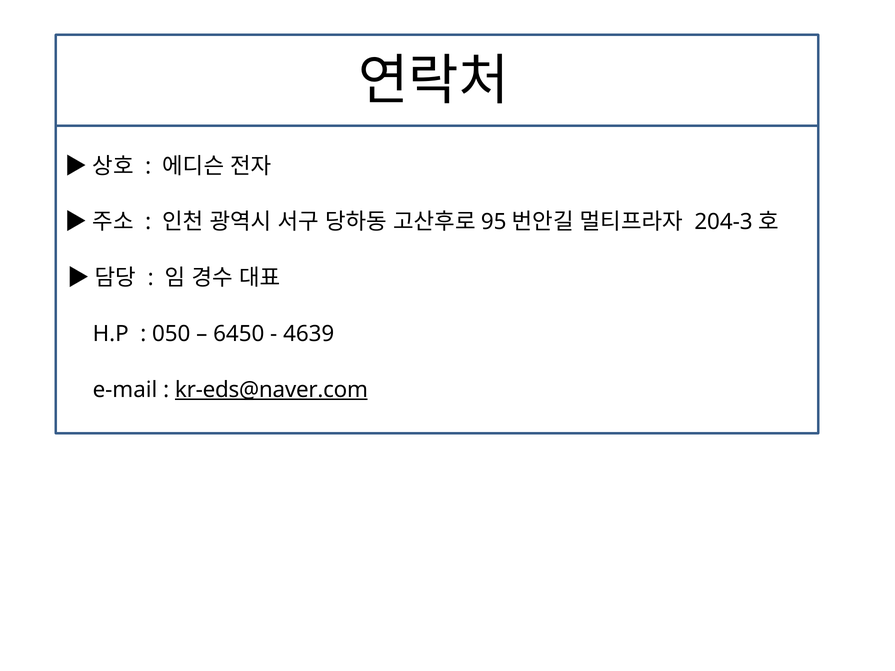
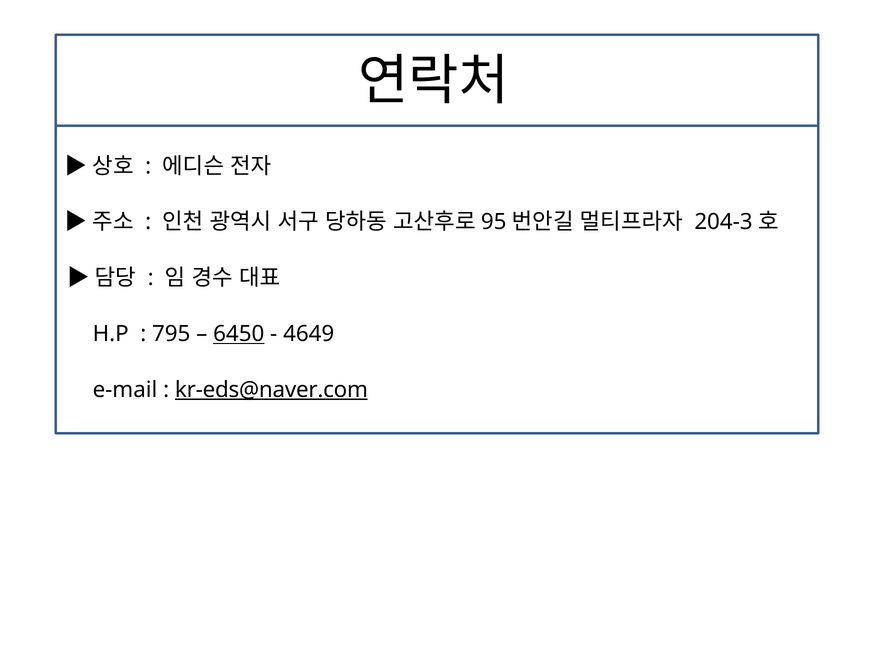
050: 050 -> 795 (171, 334)
6450 underline: none -> present (239, 334)
4639: 4639 -> 4649 (309, 334)
